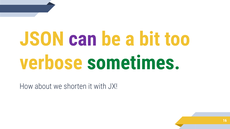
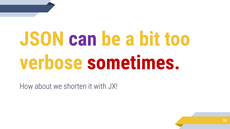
sometimes colour: green -> red (134, 63)
